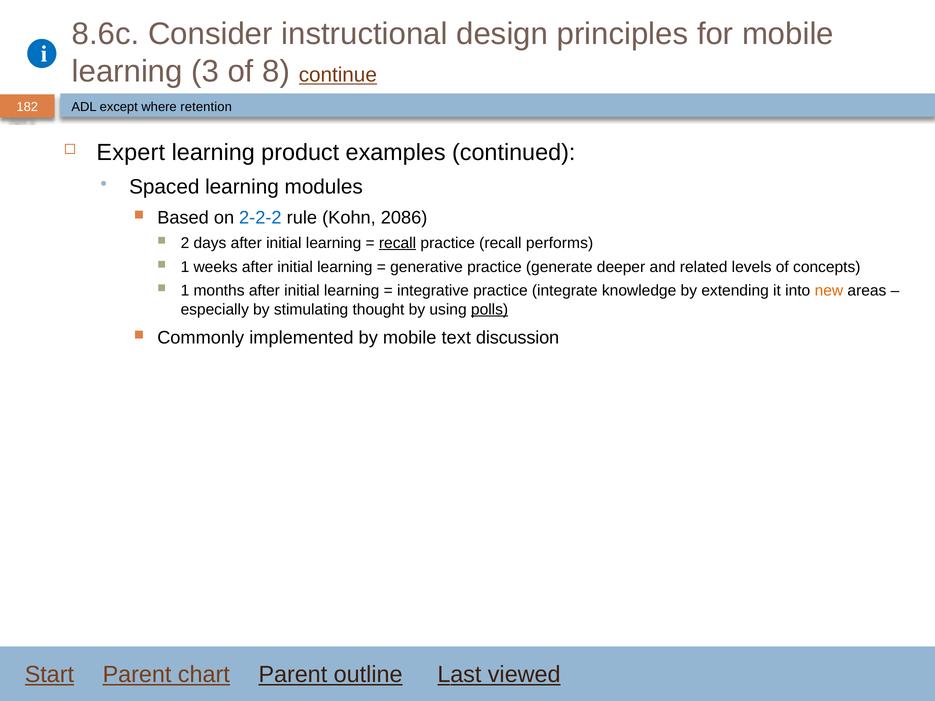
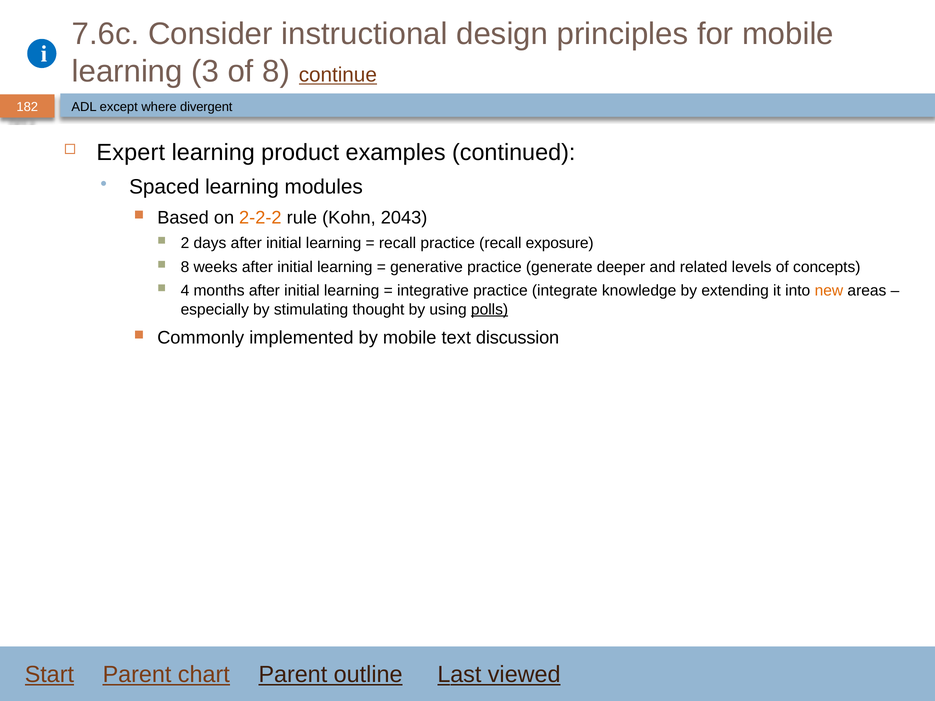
8.6c: 8.6c -> 7.6c (106, 34)
retention: retention -> divergent (206, 107)
2-2-2 colour: blue -> orange (260, 218)
2086: 2086 -> 2043 (404, 218)
recall underline: present -> none (398, 243)
performs: performs -> exposure (560, 243)
1: 1 -> 8 (185, 267)
1: 1 -> 4 (185, 291)
